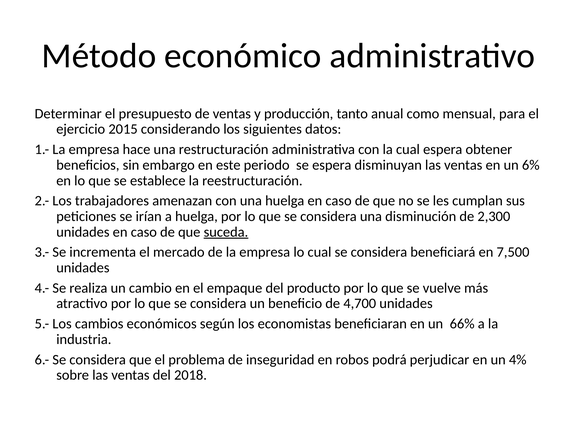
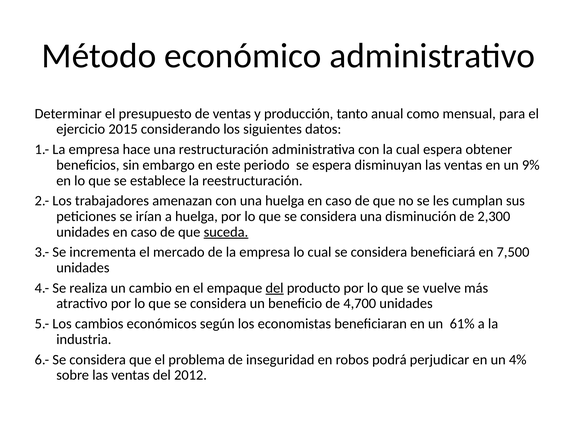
6%: 6% -> 9% (531, 165)
del underline: none -> present (275, 288)
66%: 66% -> 61% (462, 324)
2018: 2018 -> 2012 (191, 375)
